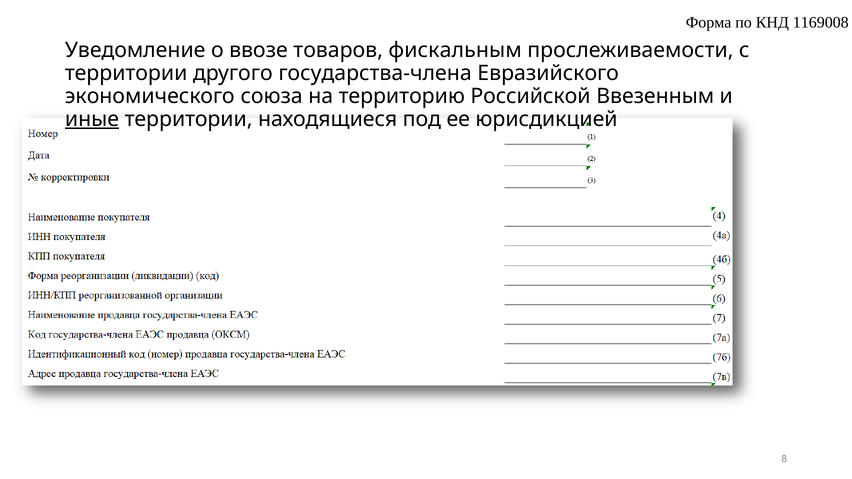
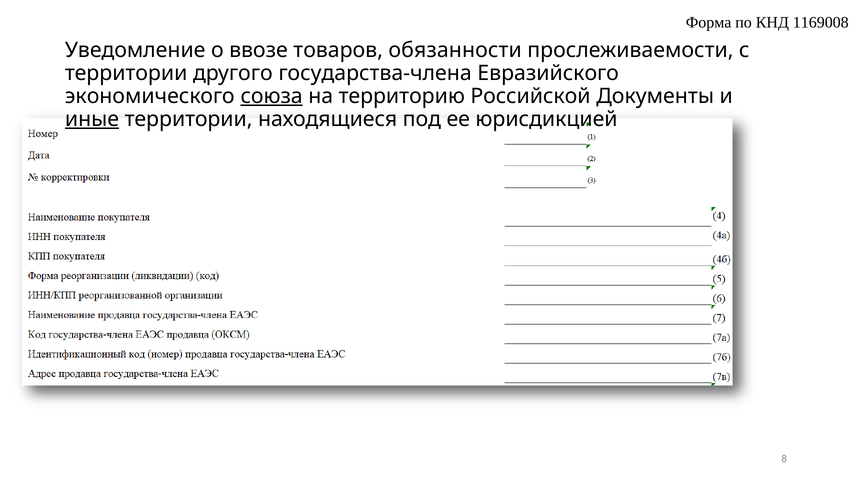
фискальным: фискальным -> обязанности (455, 50)
союза underline: none -> present (272, 96)
Ввезенным: Ввезенным -> Документы (655, 96)
